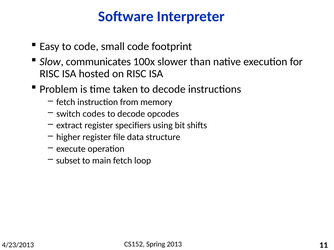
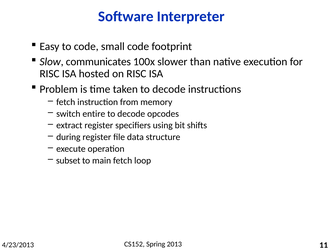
codes: codes -> entire (94, 114)
higher: higher -> during (68, 137)
